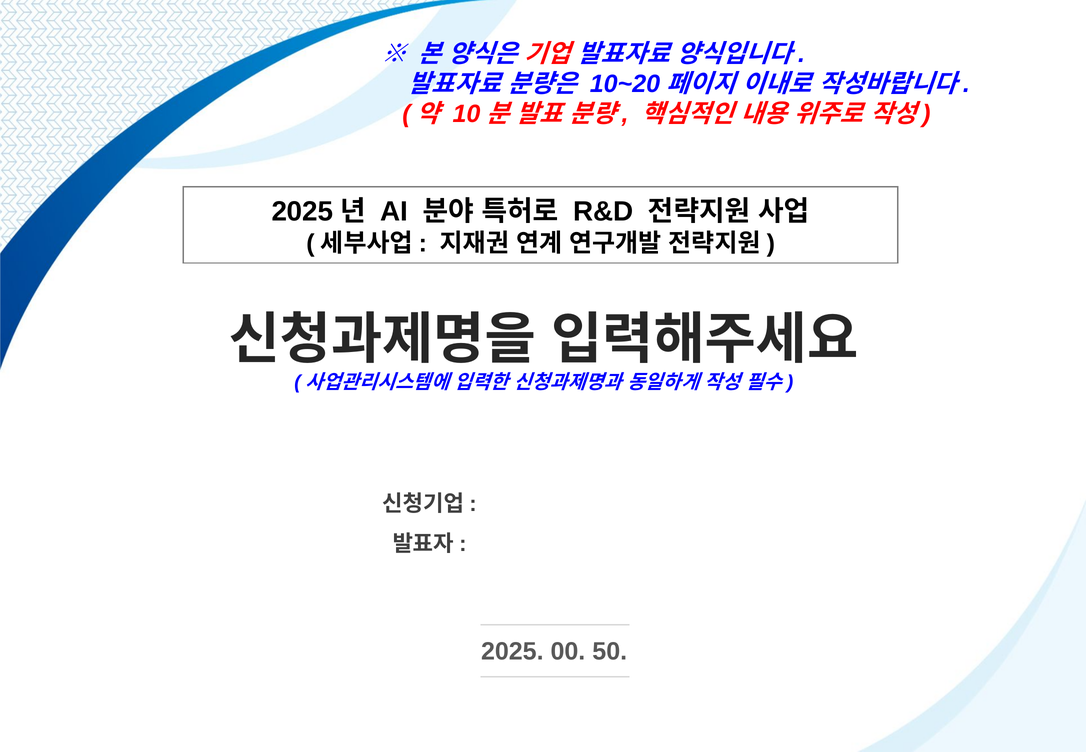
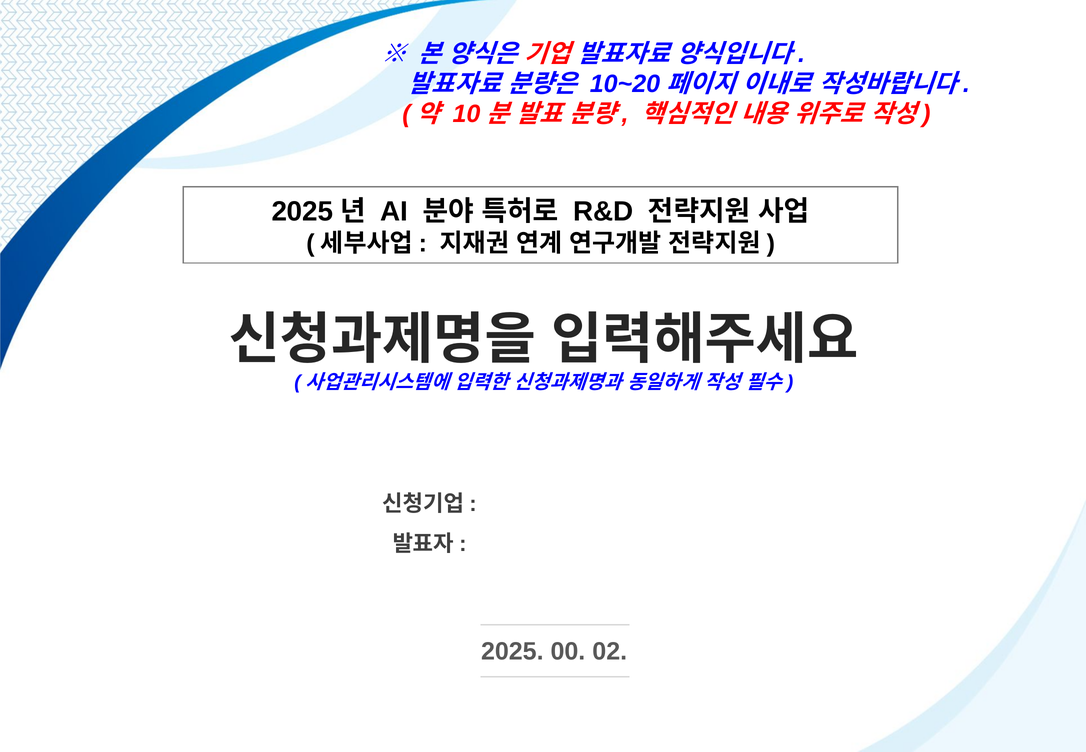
50: 50 -> 02 (610, 651)
